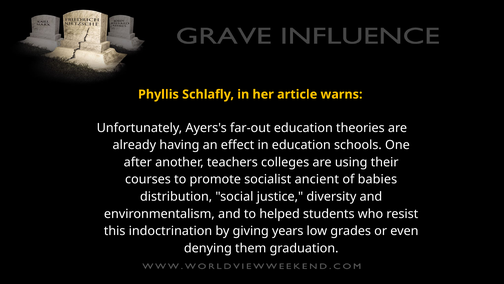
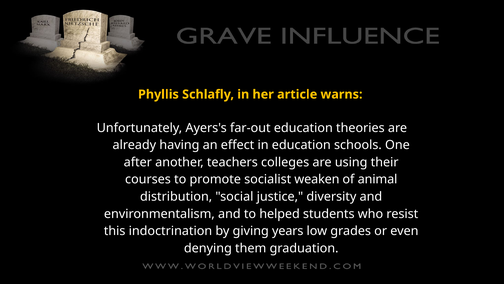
ancient: ancient -> weaken (317, 179)
babies: babies -> animal (378, 179)
